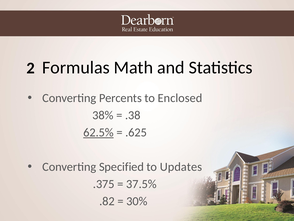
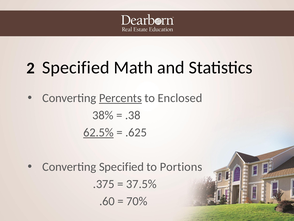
2 Formulas: Formulas -> Specified (76, 67)
Percents underline: none -> present (120, 98)
Updates: Updates -> Portions (181, 166)
.82: .82 -> .60 (107, 201)
30%: 30% -> 70% (137, 201)
